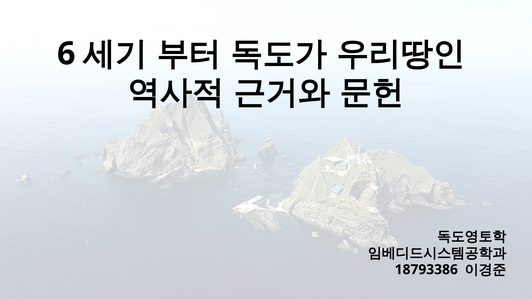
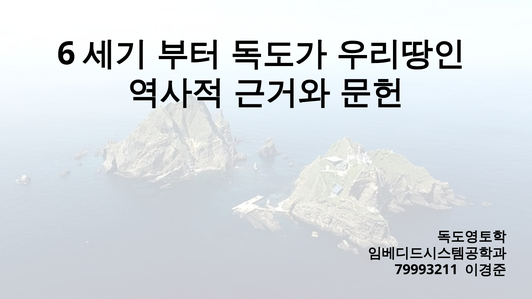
18793386: 18793386 -> 79993211 (426, 270)
